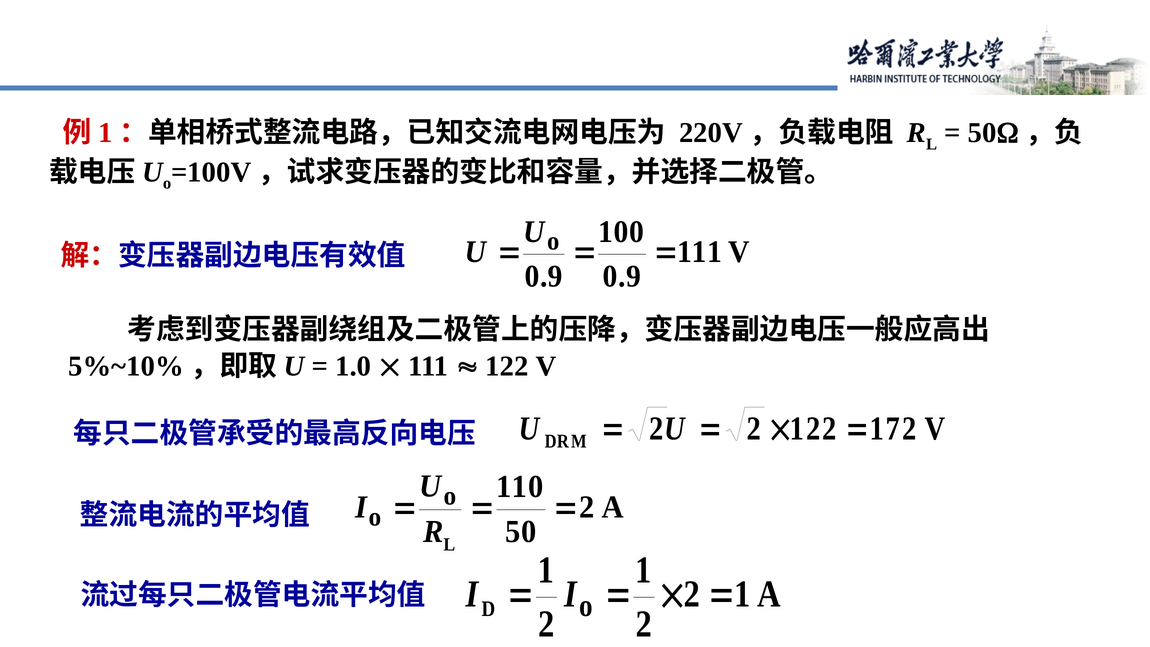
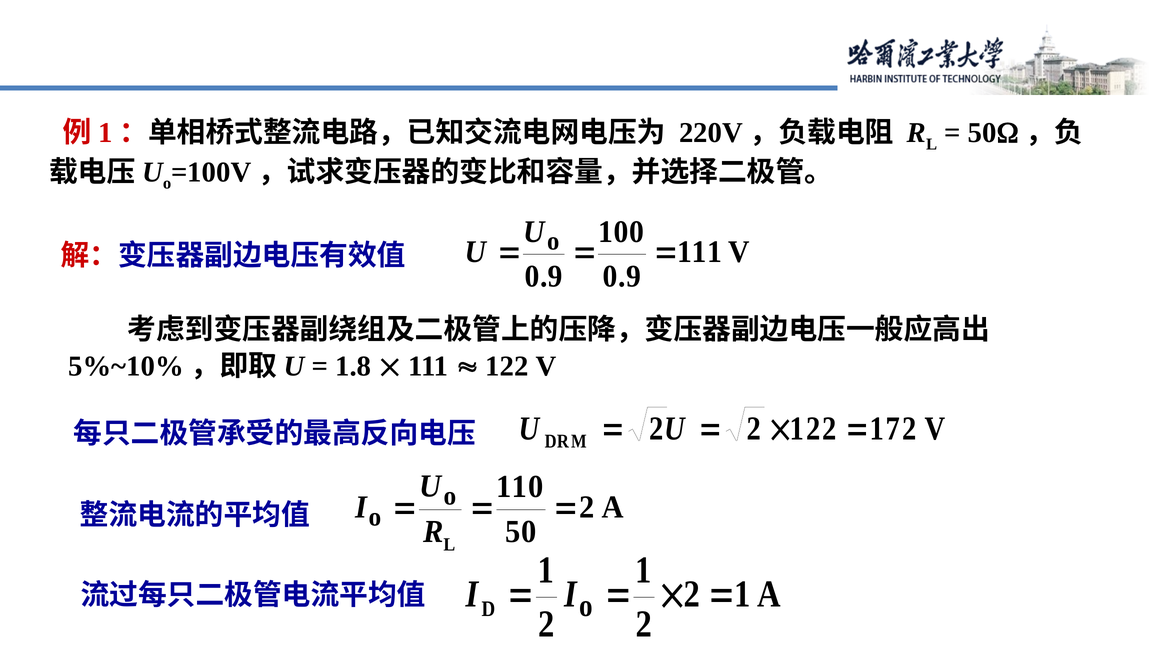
1.0: 1.0 -> 1.8 (353, 366)
